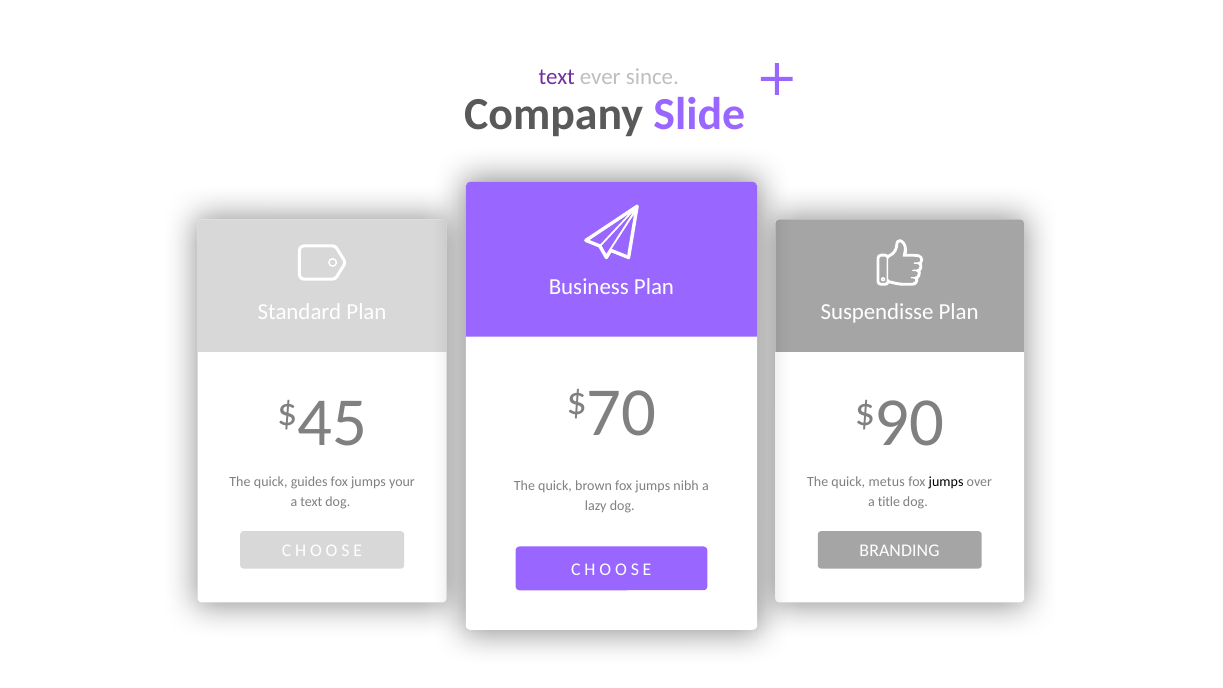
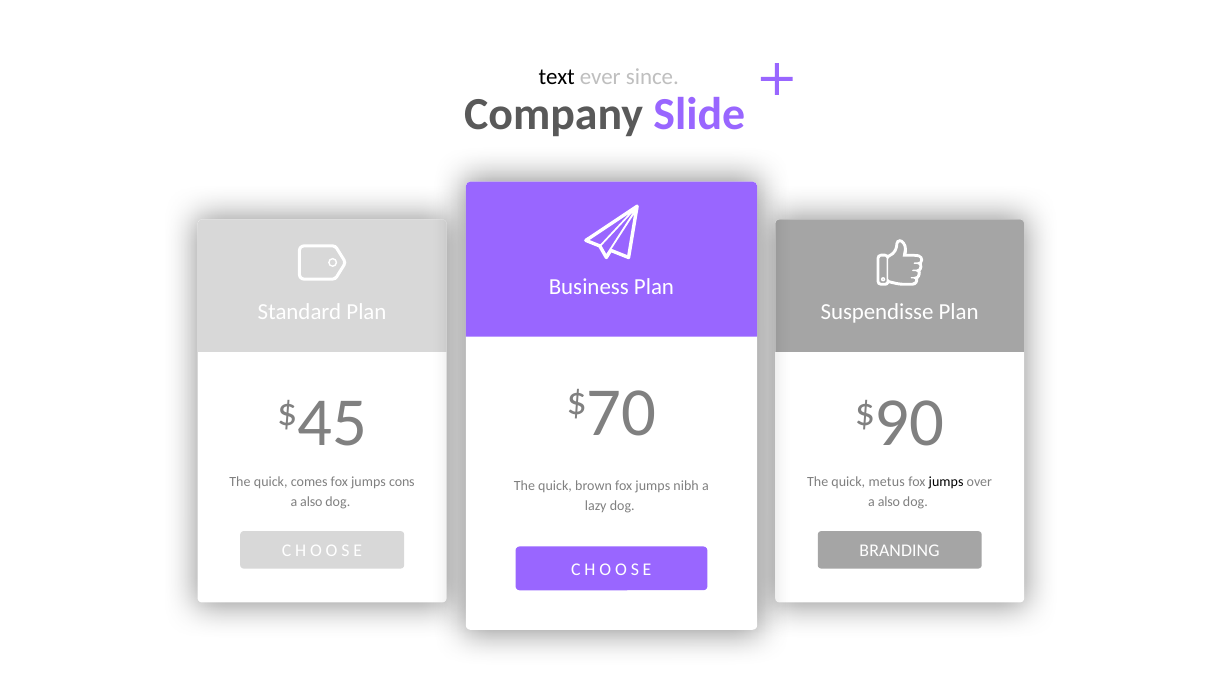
text colour: purple -> black (557, 77)
guides: guides -> comes (309, 482)
your: your -> cons (402, 482)
text: text -> also (311, 502)
title: title -> also (889, 502)
